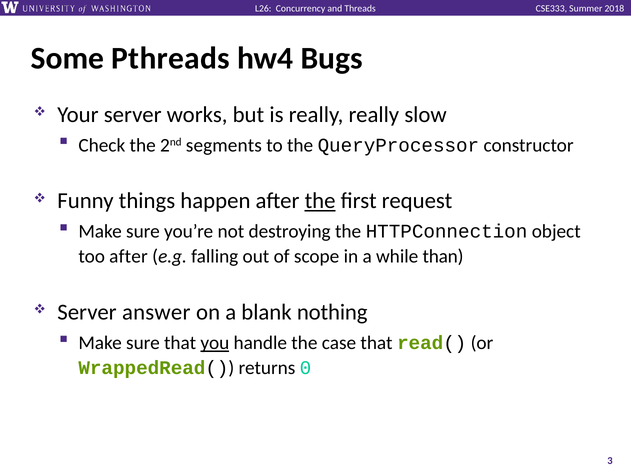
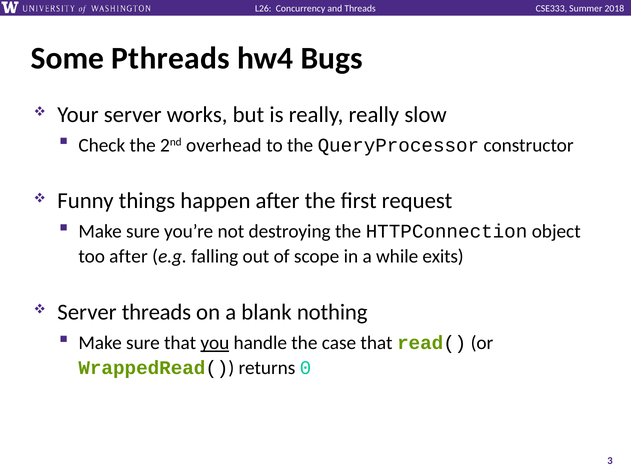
segments: segments -> overhead (224, 145)
the underline: present -> none (320, 201)
than: than -> exits (443, 257)
Server answer: answer -> threads (156, 312)
